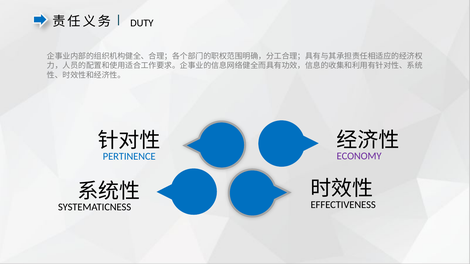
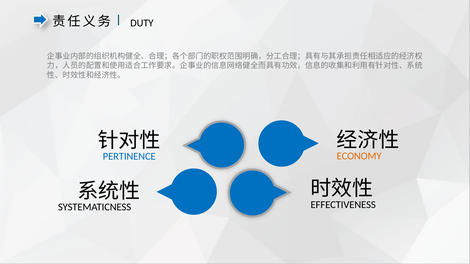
ECONOMY colour: purple -> orange (359, 156)
